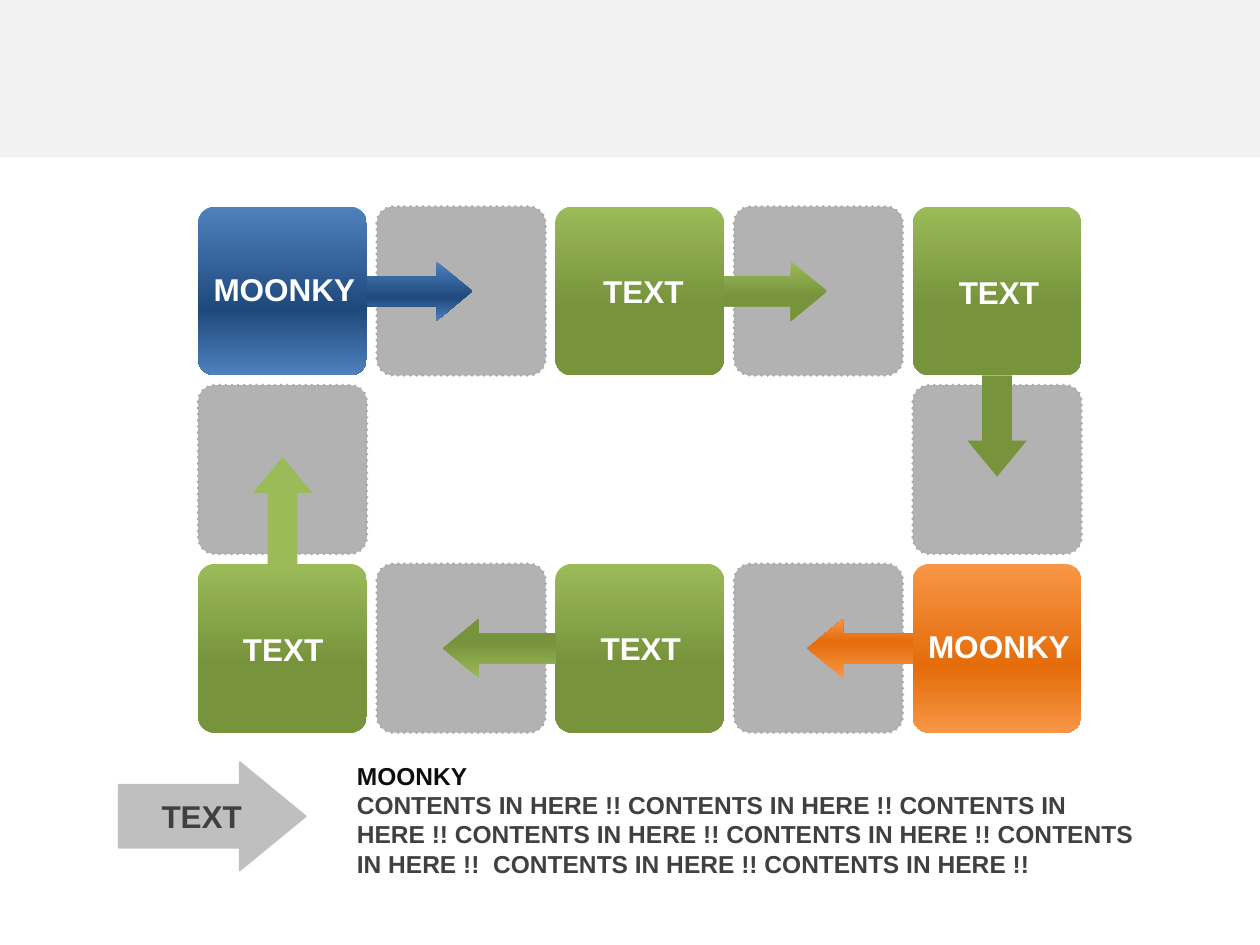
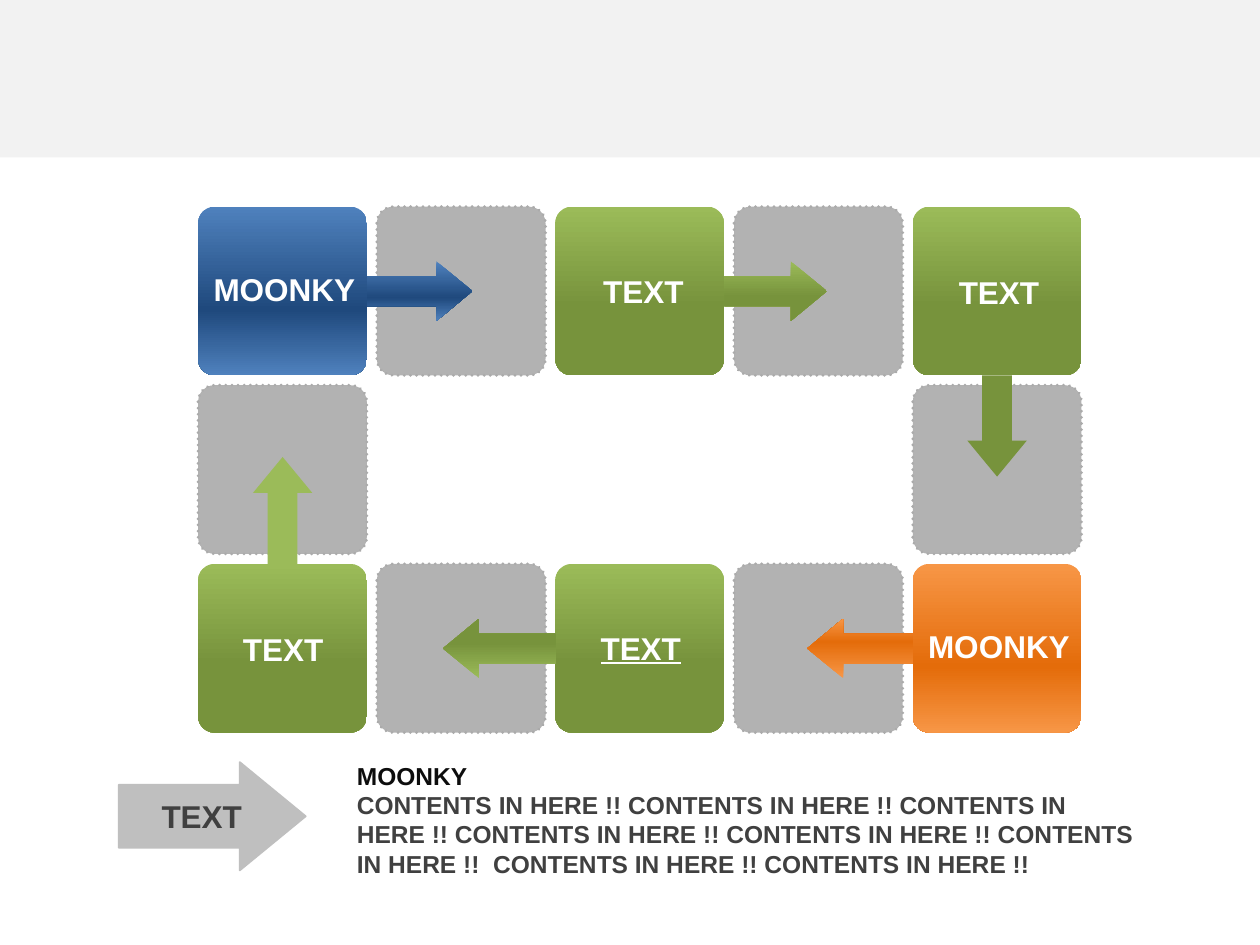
TEXT underline: none -> present (641, 650)
